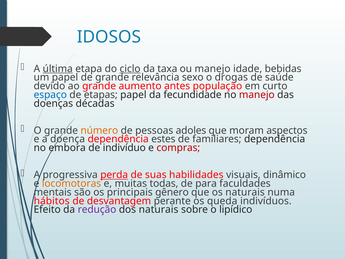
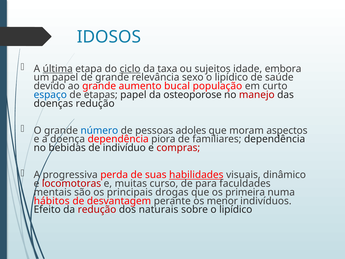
ou manejo: manejo -> sujeitos (213, 69)
bebidas: bebidas -> embora (283, 69)
drogas: drogas -> lipídico (231, 77)
antes: antes -> bucal (177, 86)
fecundidade: fecundidade -> osteoporose (193, 95)
doenças décadas: décadas -> redução (95, 103)
número colour: orange -> blue (99, 130)
estes: estes -> piora (163, 139)
embora: embora -> bebidas (67, 148)
perda underline: present -> none (114, 175)
habilidades underline: none -> present (196, 175)
locomotoras colour: orange -> red (72, 183)
todas: todas -> curso (164, 183)
gênero: gênero -> drogas (172, 192)
os naturais: naturais -> primeira (245, 192)
queda: queda -> menor (222, 201)
redução colour: purple -> red (97, 209)
